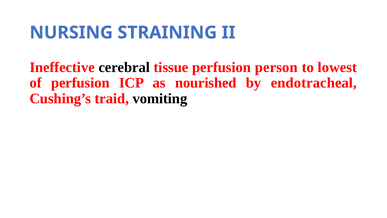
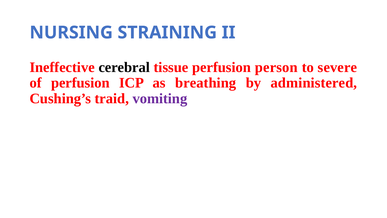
lowest: lowest -> severe (337, 67)
nourished: nourished -> breathing (206, 83)
endotracheal: endotracheal -> administered (314, 83)
vomiting colour: black -> purple (160, 99)
